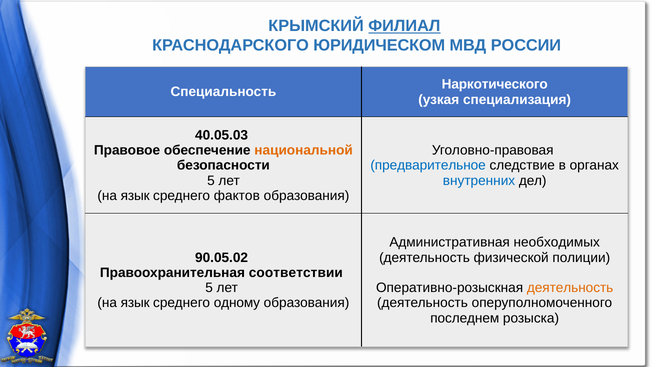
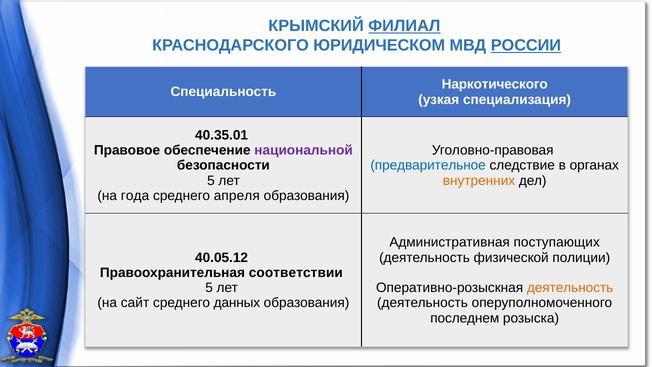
РОССИИ underline: none -> present (526, 46)
40.05.03: 40.05.03 -> 40.35.01 (222, 135)
национальной colour: orange -> purple (304, 150)
внутренних colour: blue -> orange (479, 180)
язык: язык -> года (135, 196)
фактов: фактов -> апреля (237, 196)
необходимых: необходимых -> поступающих (557, 242)
90.05.02: 90.05.02 -> 40.05.12 (222, 257)
язык: язык -> сайт (135, 303)
одному: одному -> данных (237, 303)
